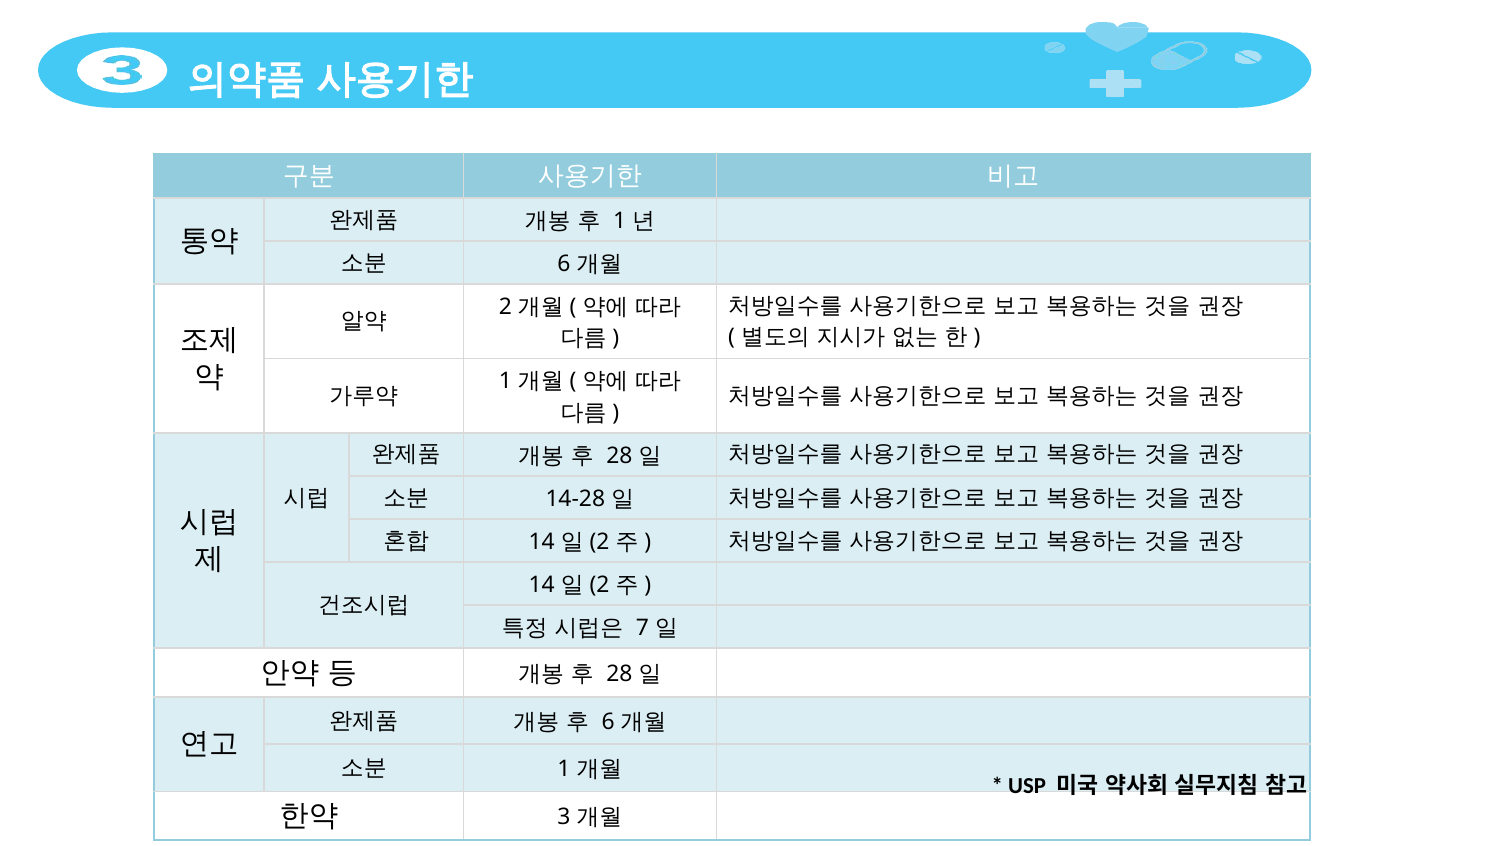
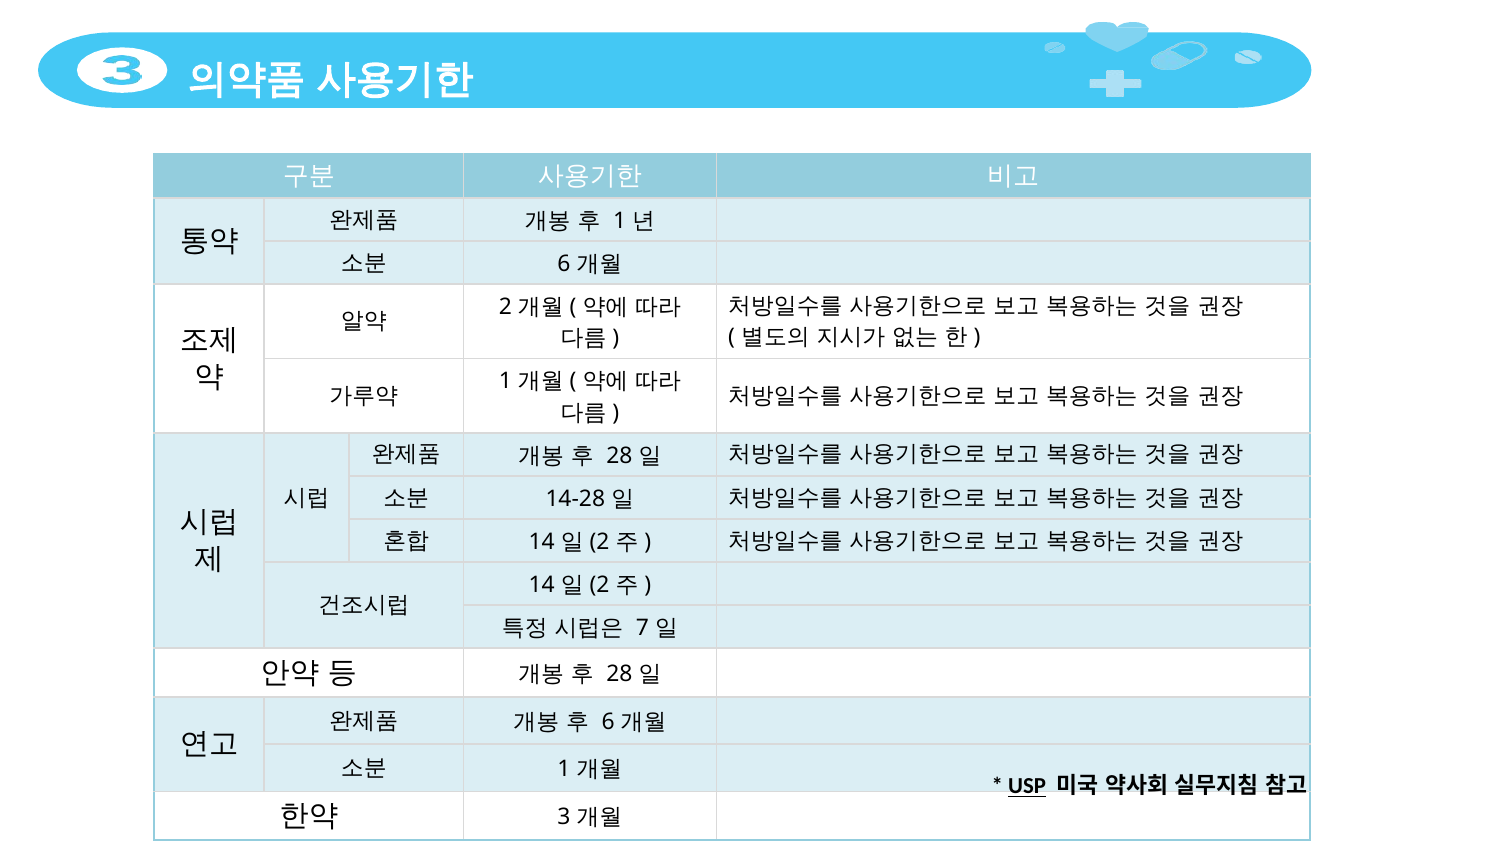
USP underline: none -> present (1027, 787)
